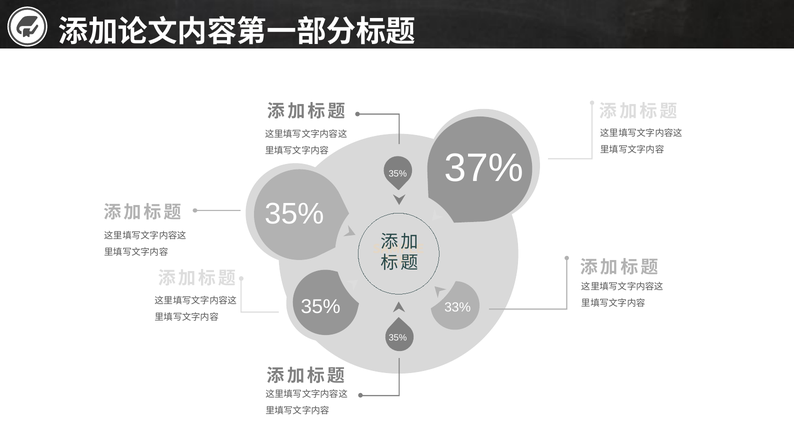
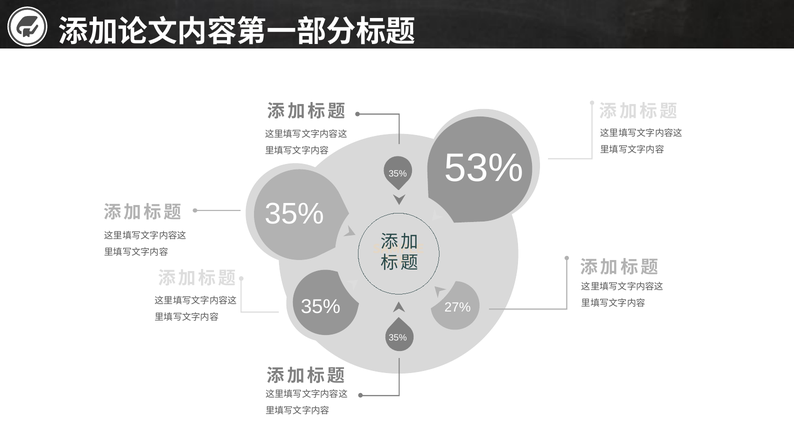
37%: 37% -> 53% (484, 168)
33%: 33% -> 27% (458, 307)
